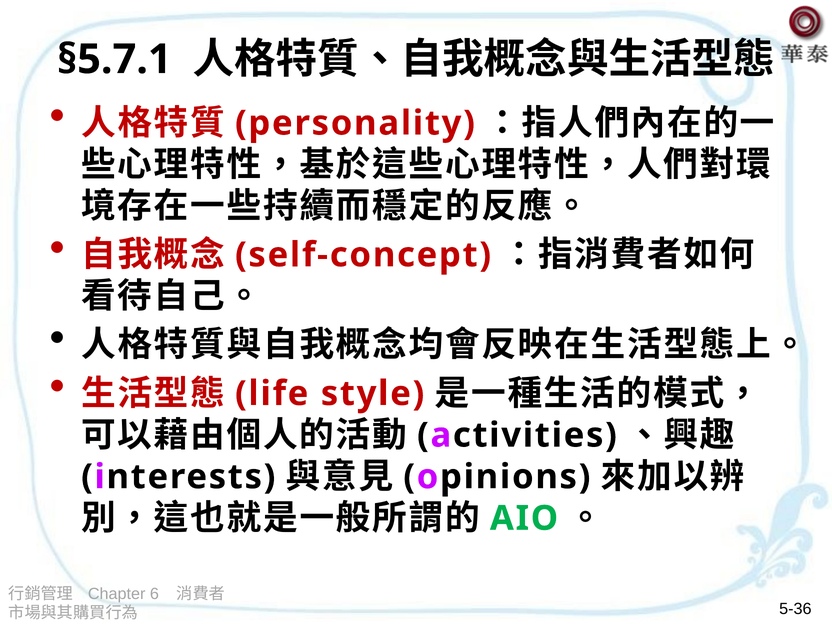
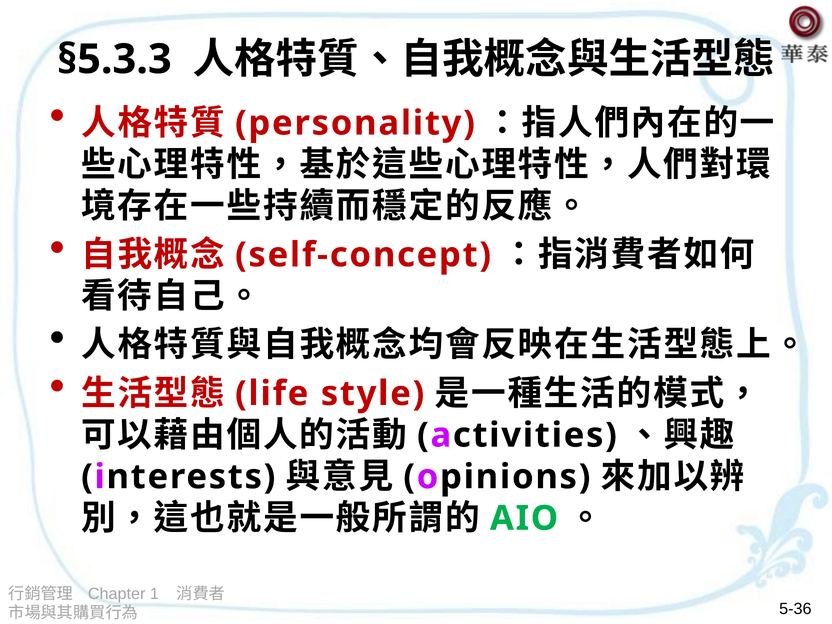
§5.7.1: §5.7.1 -> §5.3.3 (114, 59)
6: 6 -> 1 (154, 594)
